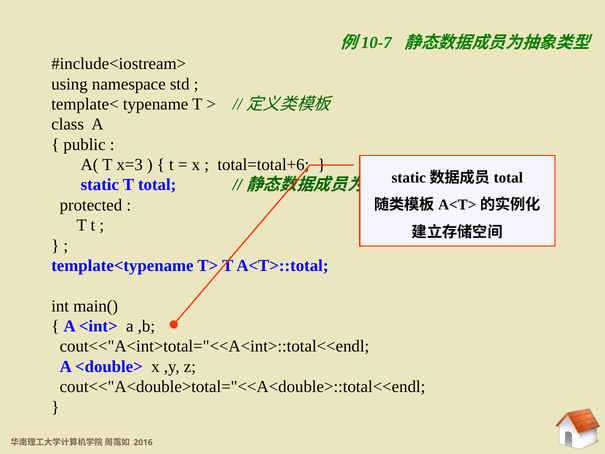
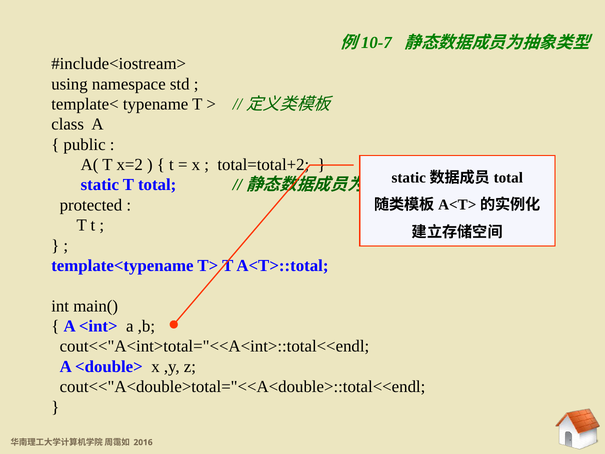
x=3: x=3 -> x=2 (130, 165)
total=total+6: total=total+6 -> total=total+2 (263, 165)
